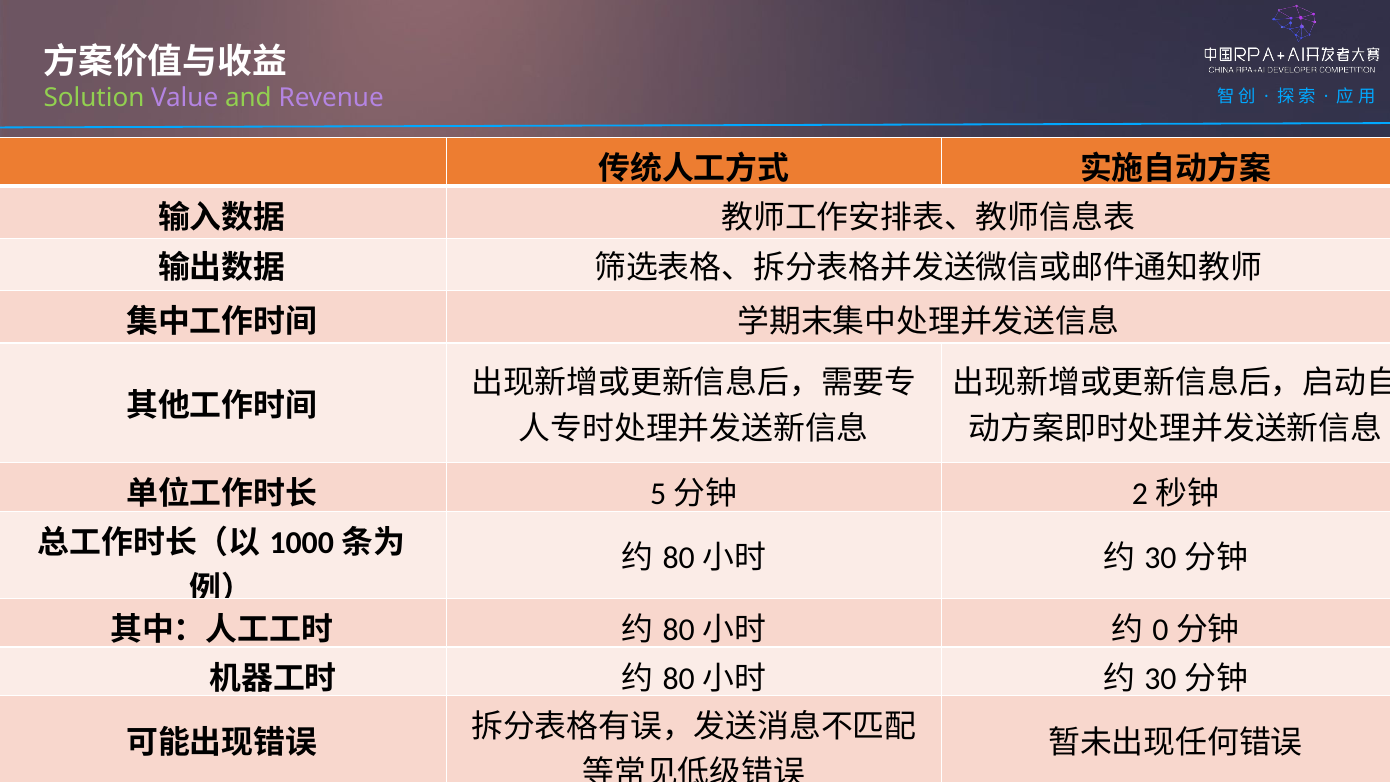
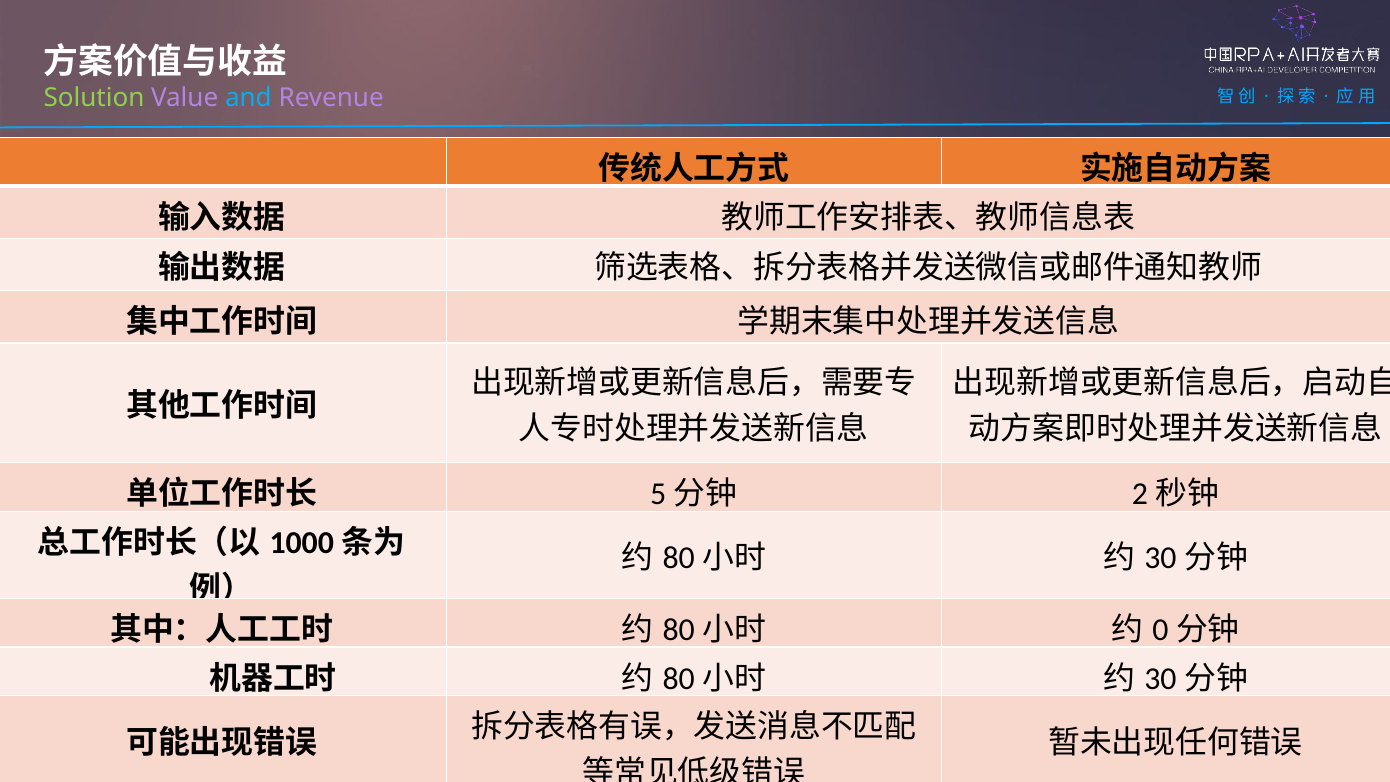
and colour: light green -> light blue (248, 97)
